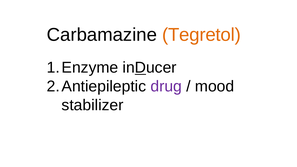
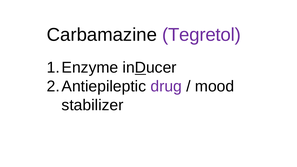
Tegretol colour: orange -> purple (201, 35)
